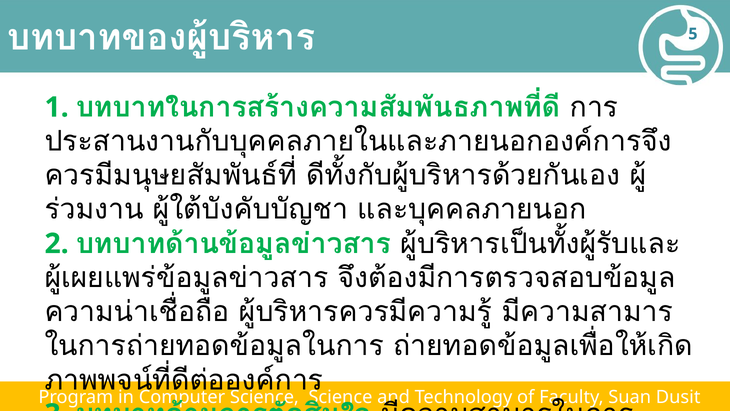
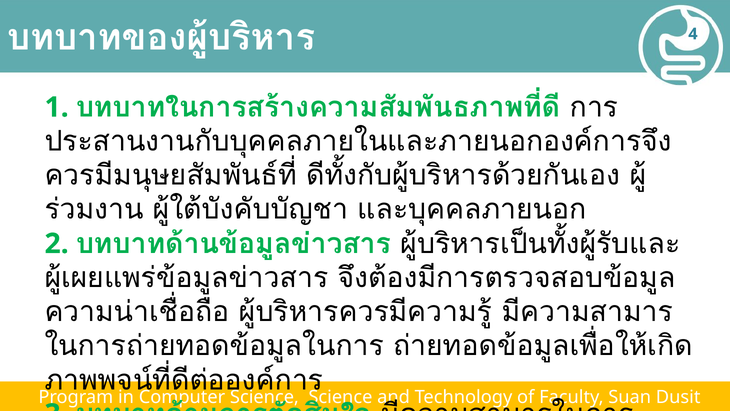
5: 5 -> 4 (693, 34)
